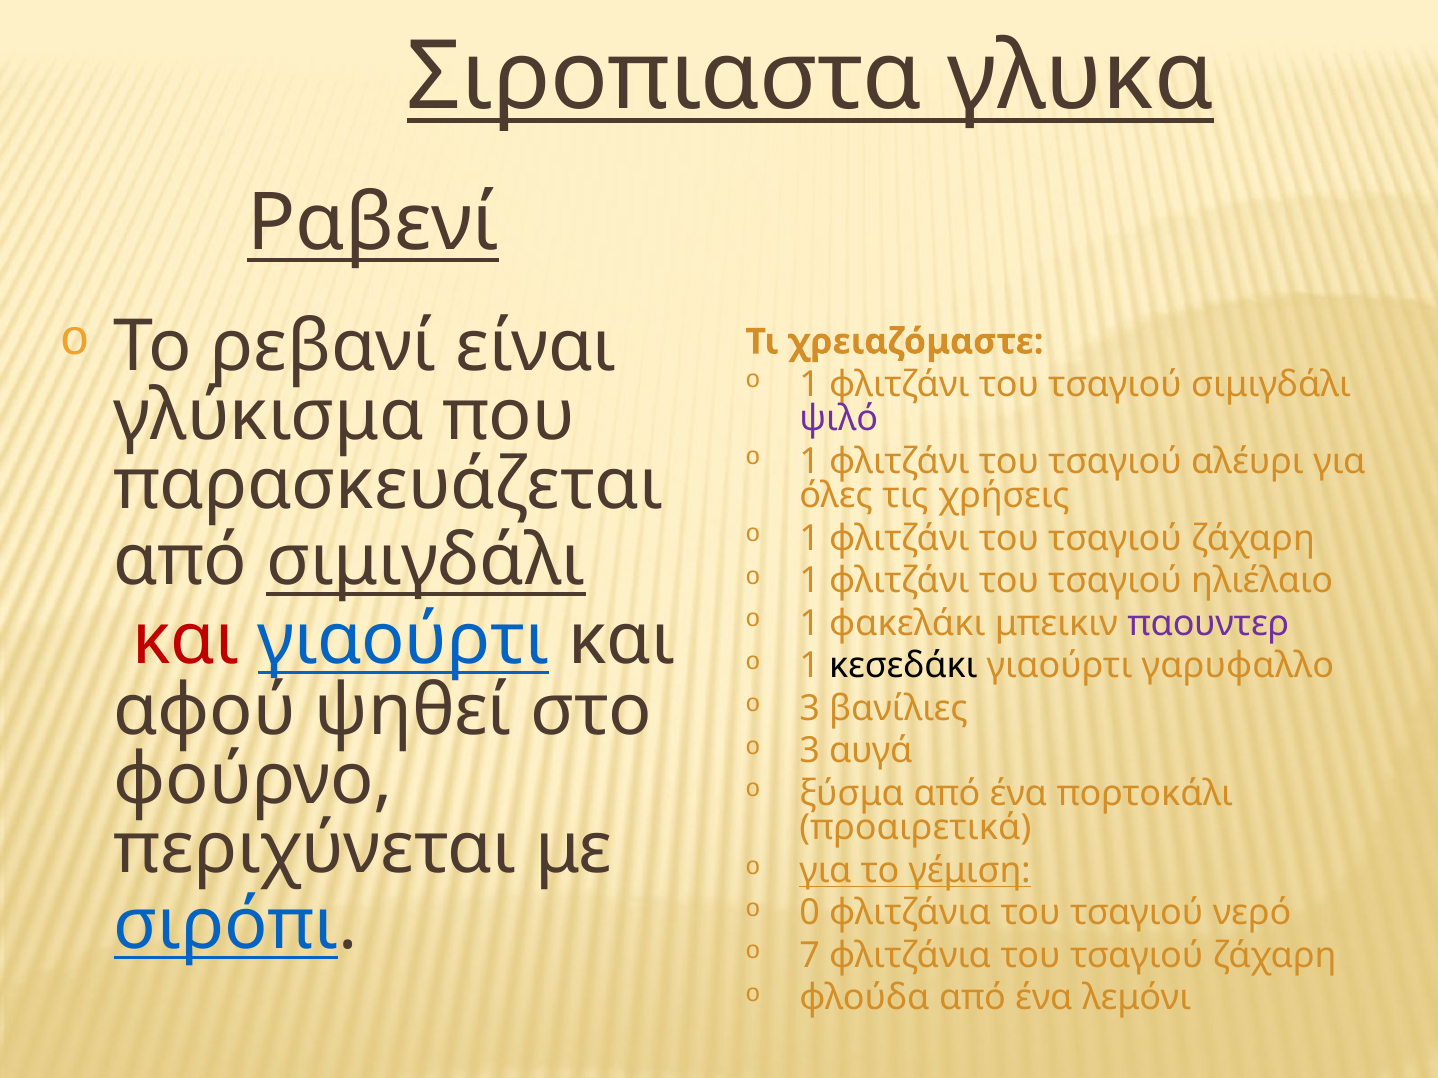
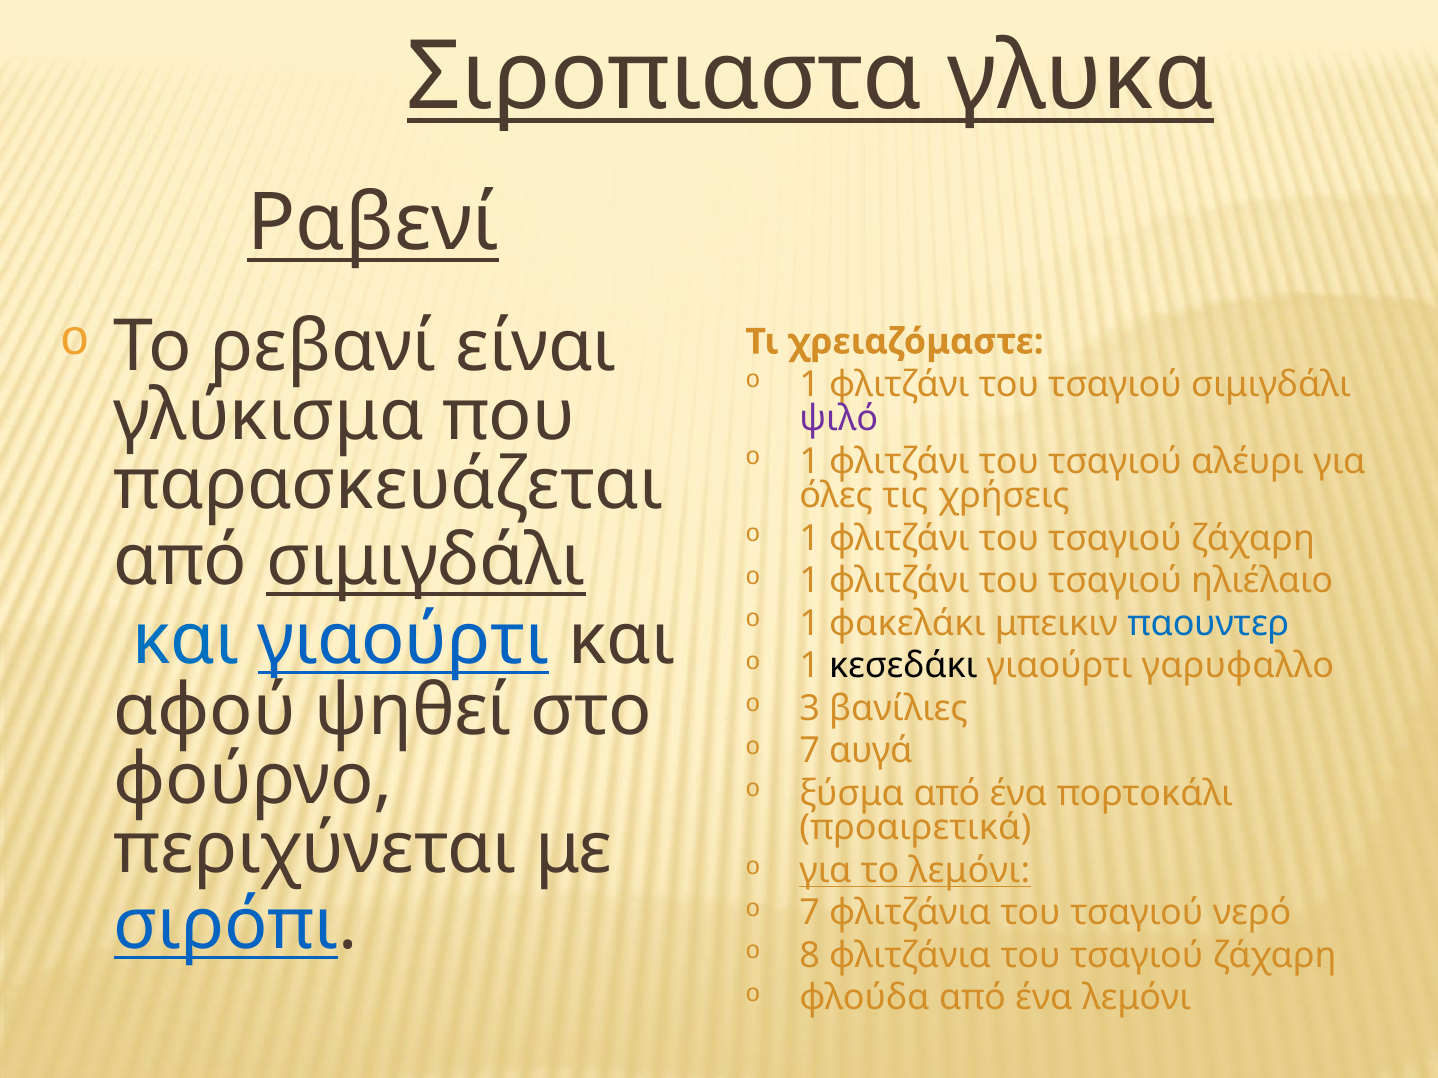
παουντερ colour: purple -> blue (1208, 623)
και colour: red -> blue (186, 640)
3: 3 -> 7 (810, 751)
το γέμιση: γέμιση -> λεμόνι (969, 871)
0: 0 -> 7 (810, 913)
7: 7 -> 8 (810, 956)
